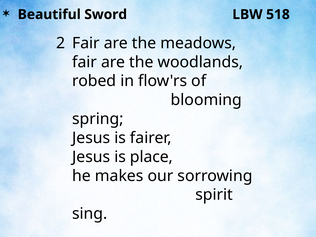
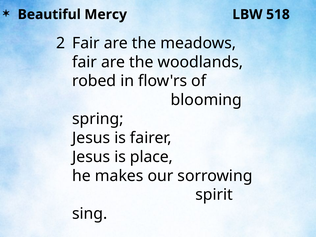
Sword: Sword -> Mercy (106, 14)
